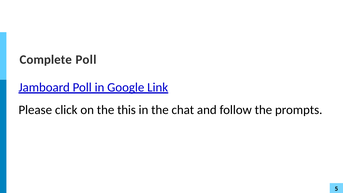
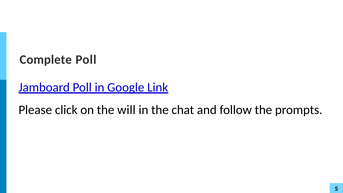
this: this -> will (126, 110)
